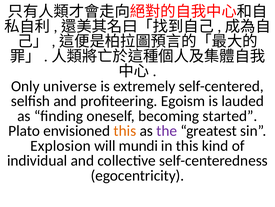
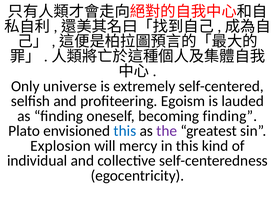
becoming started: started -> finding (230, 116)
this colour: orange -> blue (125, 130)
mundi: mundi -> mercy (138, 145)
